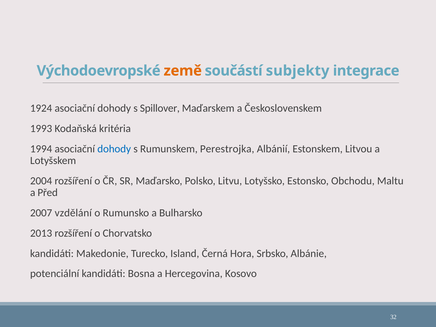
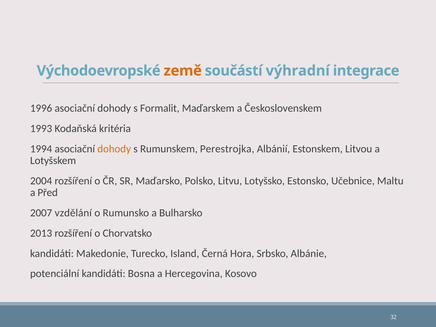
subjekty: subjekty -> výhradní (298, 71)
1924: 1924 -> 1996 (41, 108)
Spillover: Spillover -> Formalit (160, 108)
dohody colour: blue -> orange (114, 149)
Obchodu: Obchodu -> Učebnice (353, 181)
